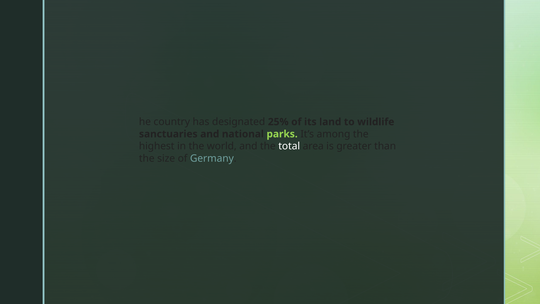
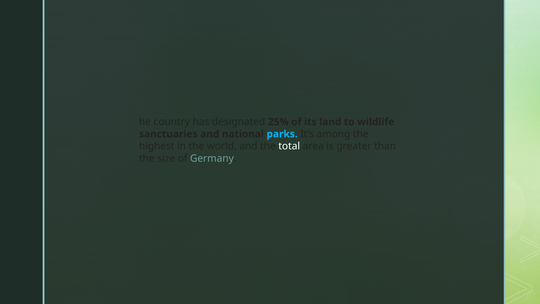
parks colour: light green -> light blue (282, 134)
